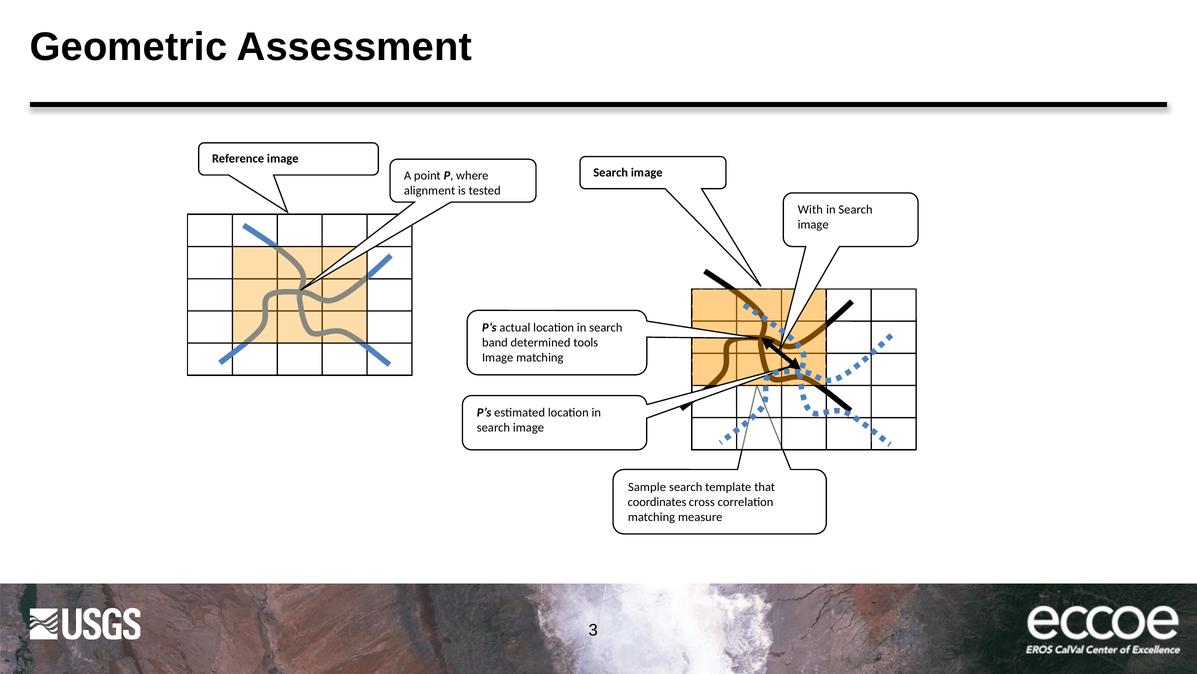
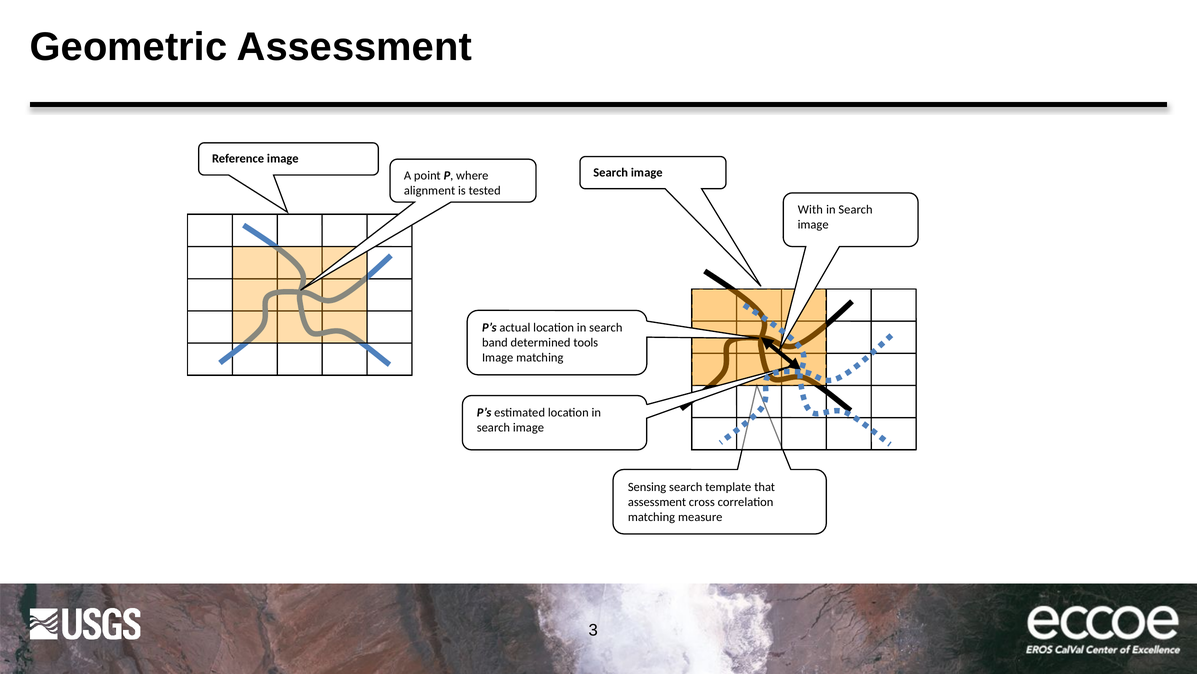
Sample: Sample -> Sensing (647, 486)
coordinates: coordinates -> assessment (657, 501)
